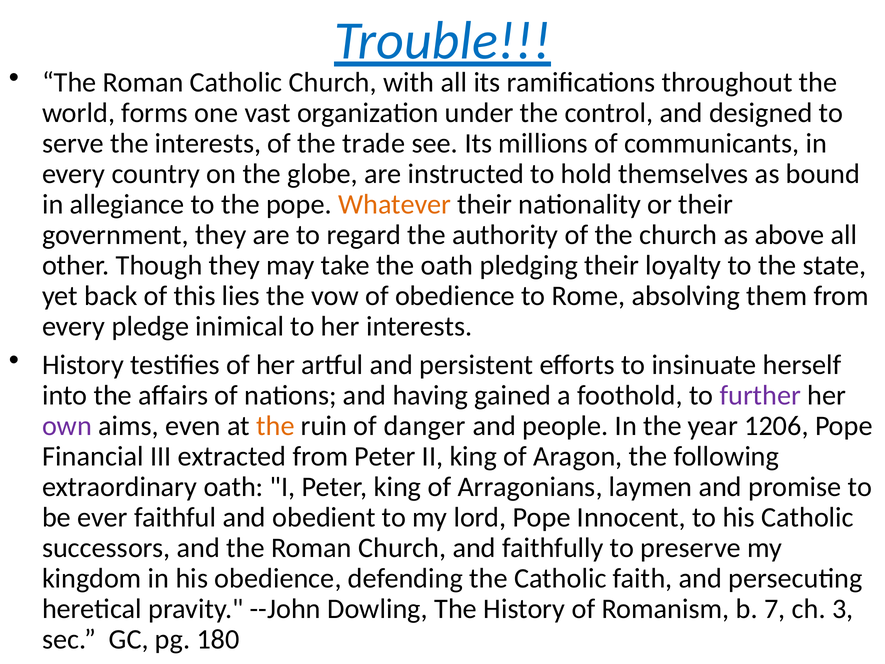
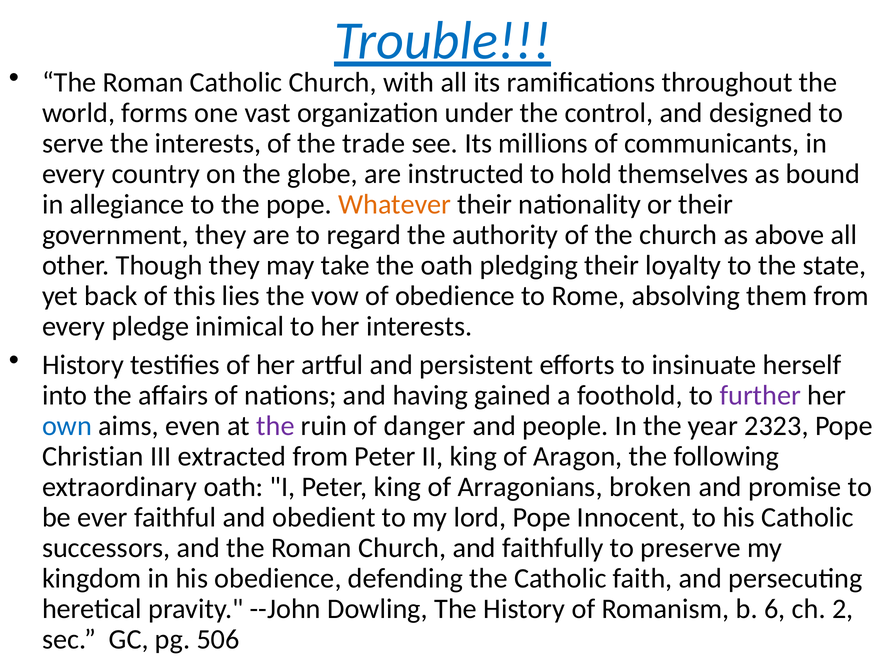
own colour: purple -> blue (67, 426)
the colour: orange -> purple (275, 426)
1206: 1206 -> 2323 (776, 426)
Financial: Financial -> Christian (93, 456)
laymen: laymen -> broken (650, 487)
7: 7 -> 6 (775, 609)
3: 3 -> 2 (843, 609)
180: 180 -> 506 (218, 639)
